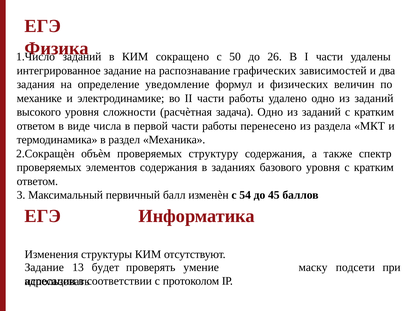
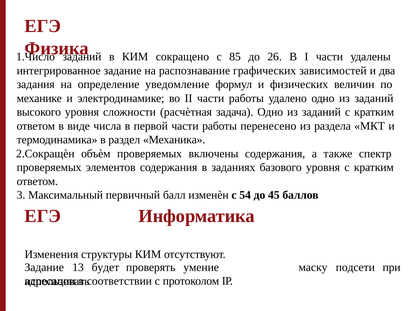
50: 50 -> 85 (235, 57)
структуру: структуру -> включены (213, 153)
